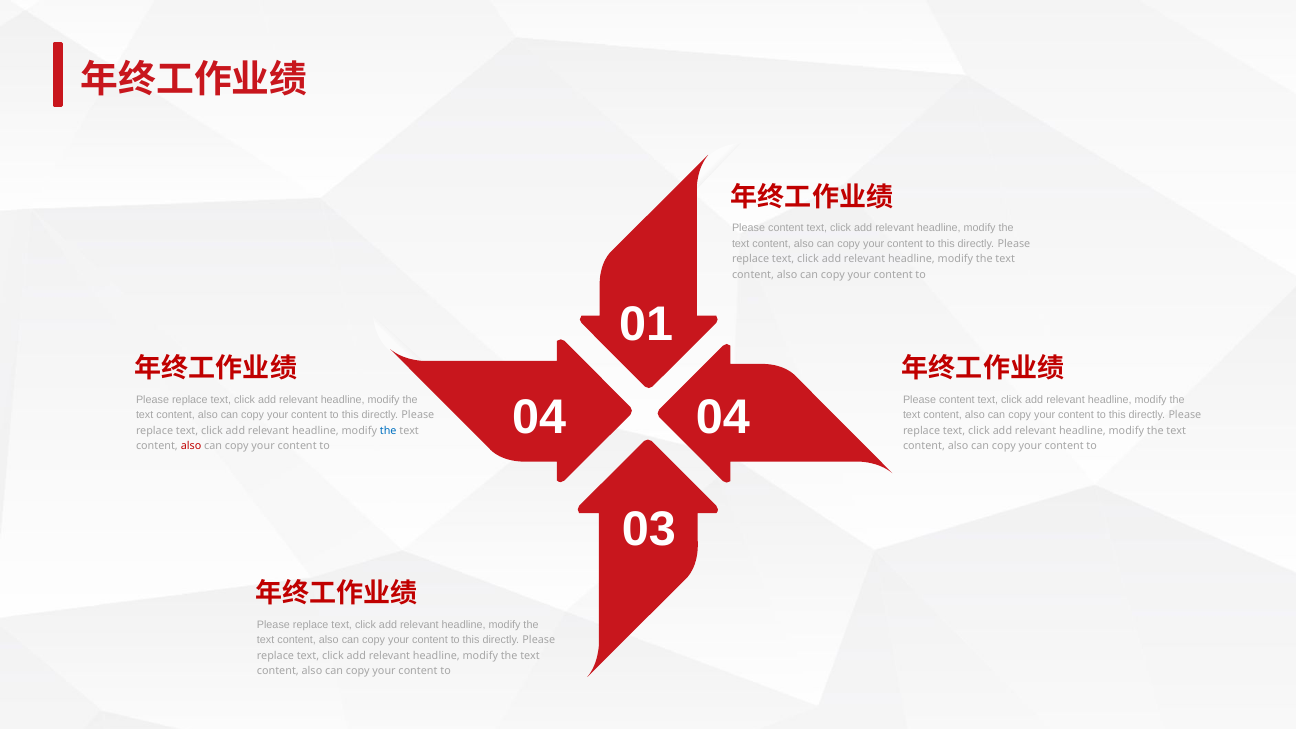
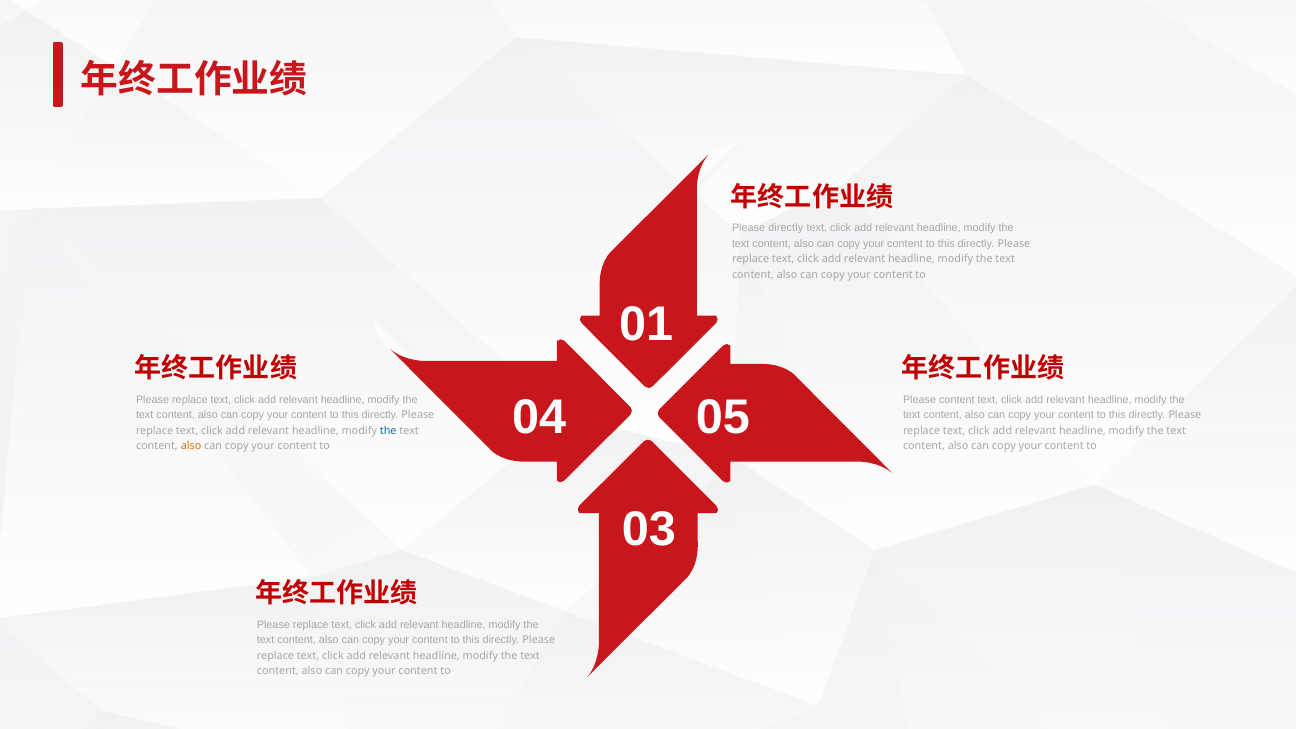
content: content -> directly (786, 228)
04 04: 04 -> 05 (723, 417)
also colour: red -> orange (191, 446)
